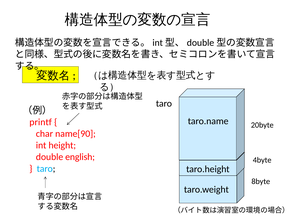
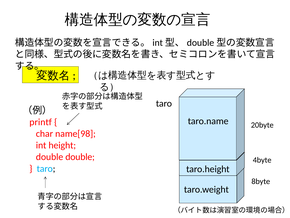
name[90: name[90 -> name[98 (75, 133)
double english: english -> double (80, 157)
